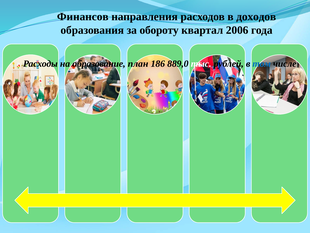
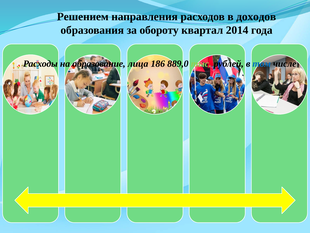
Финансов: Финансов -> Решением (83, 17)
2006: 2006 -> 2014 (237, 30)
план: план -> лица (138, 64)
тыс colour: white -> light green (201, 64)
